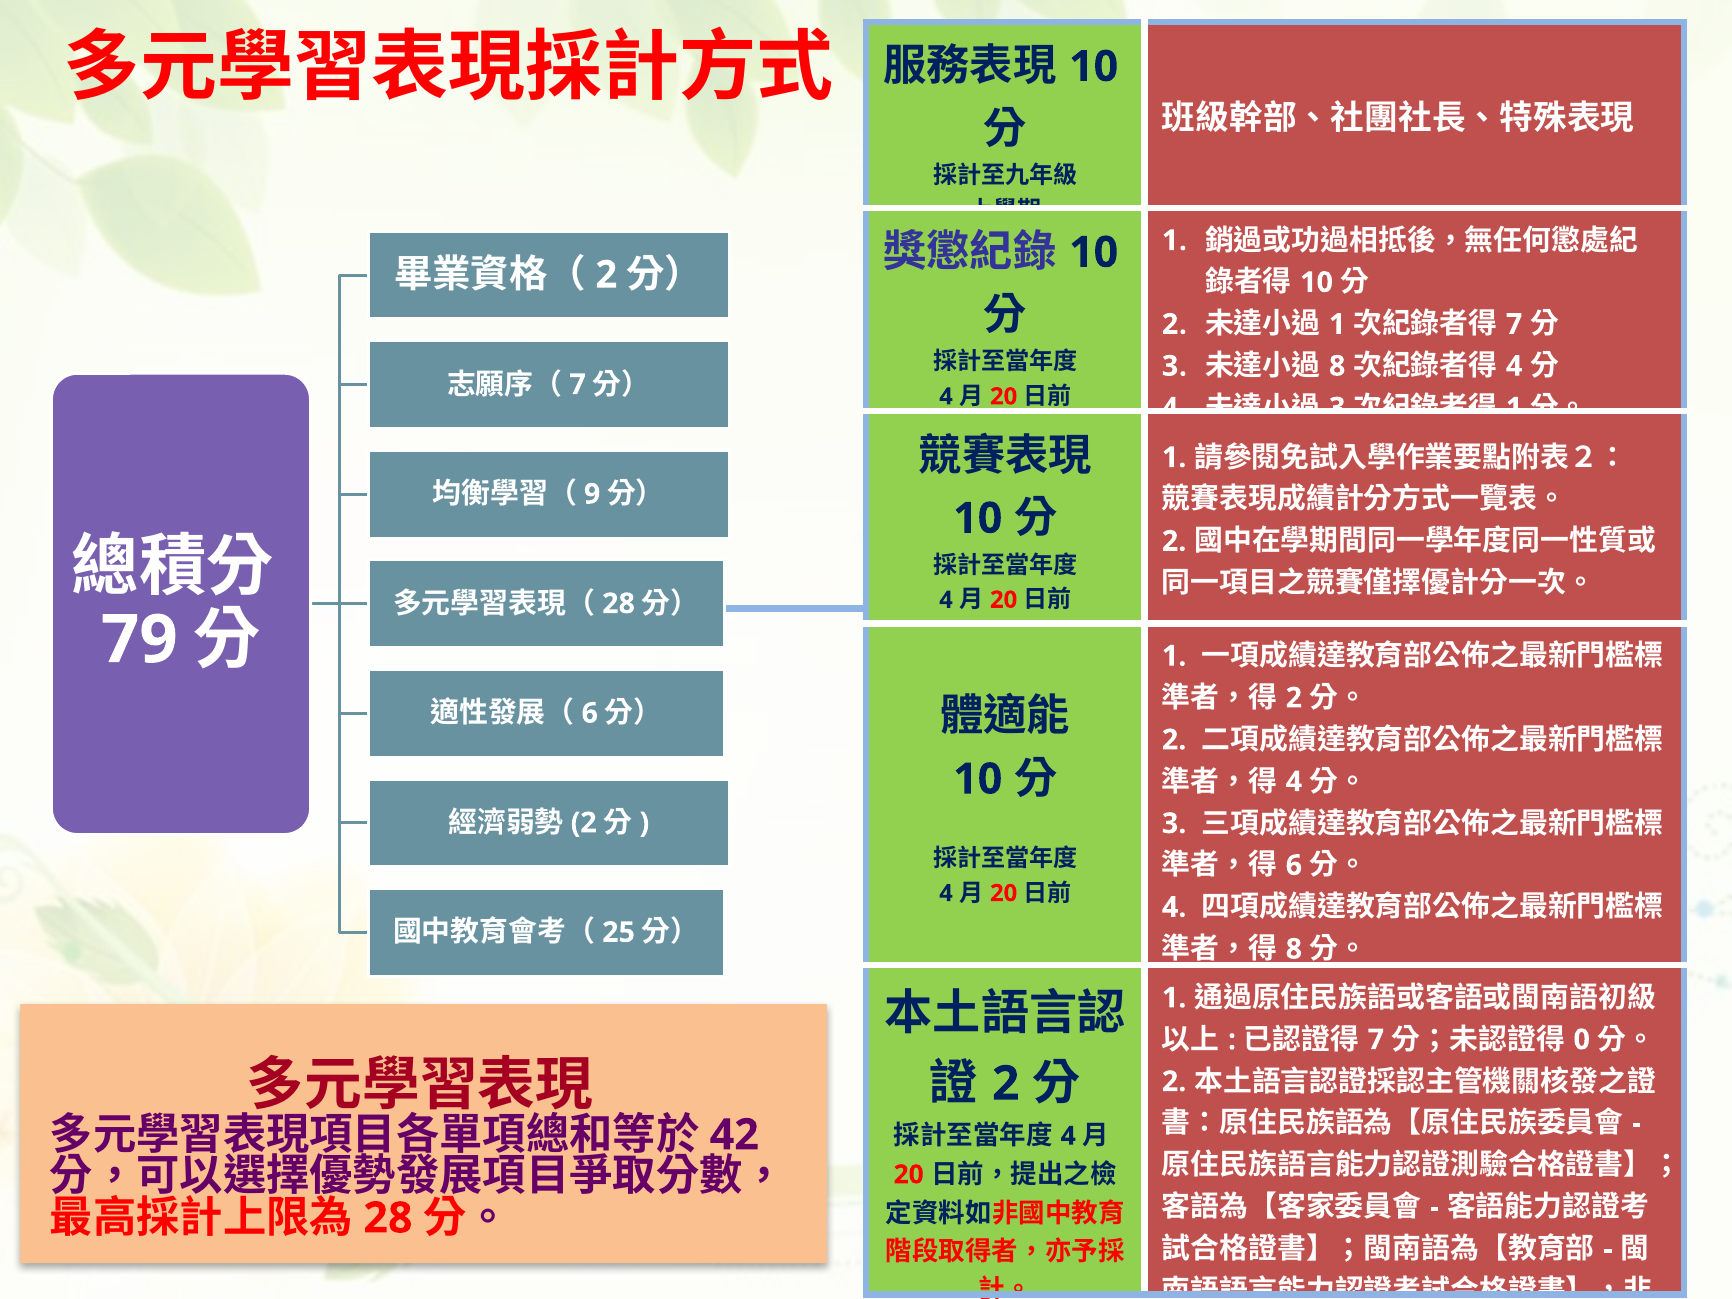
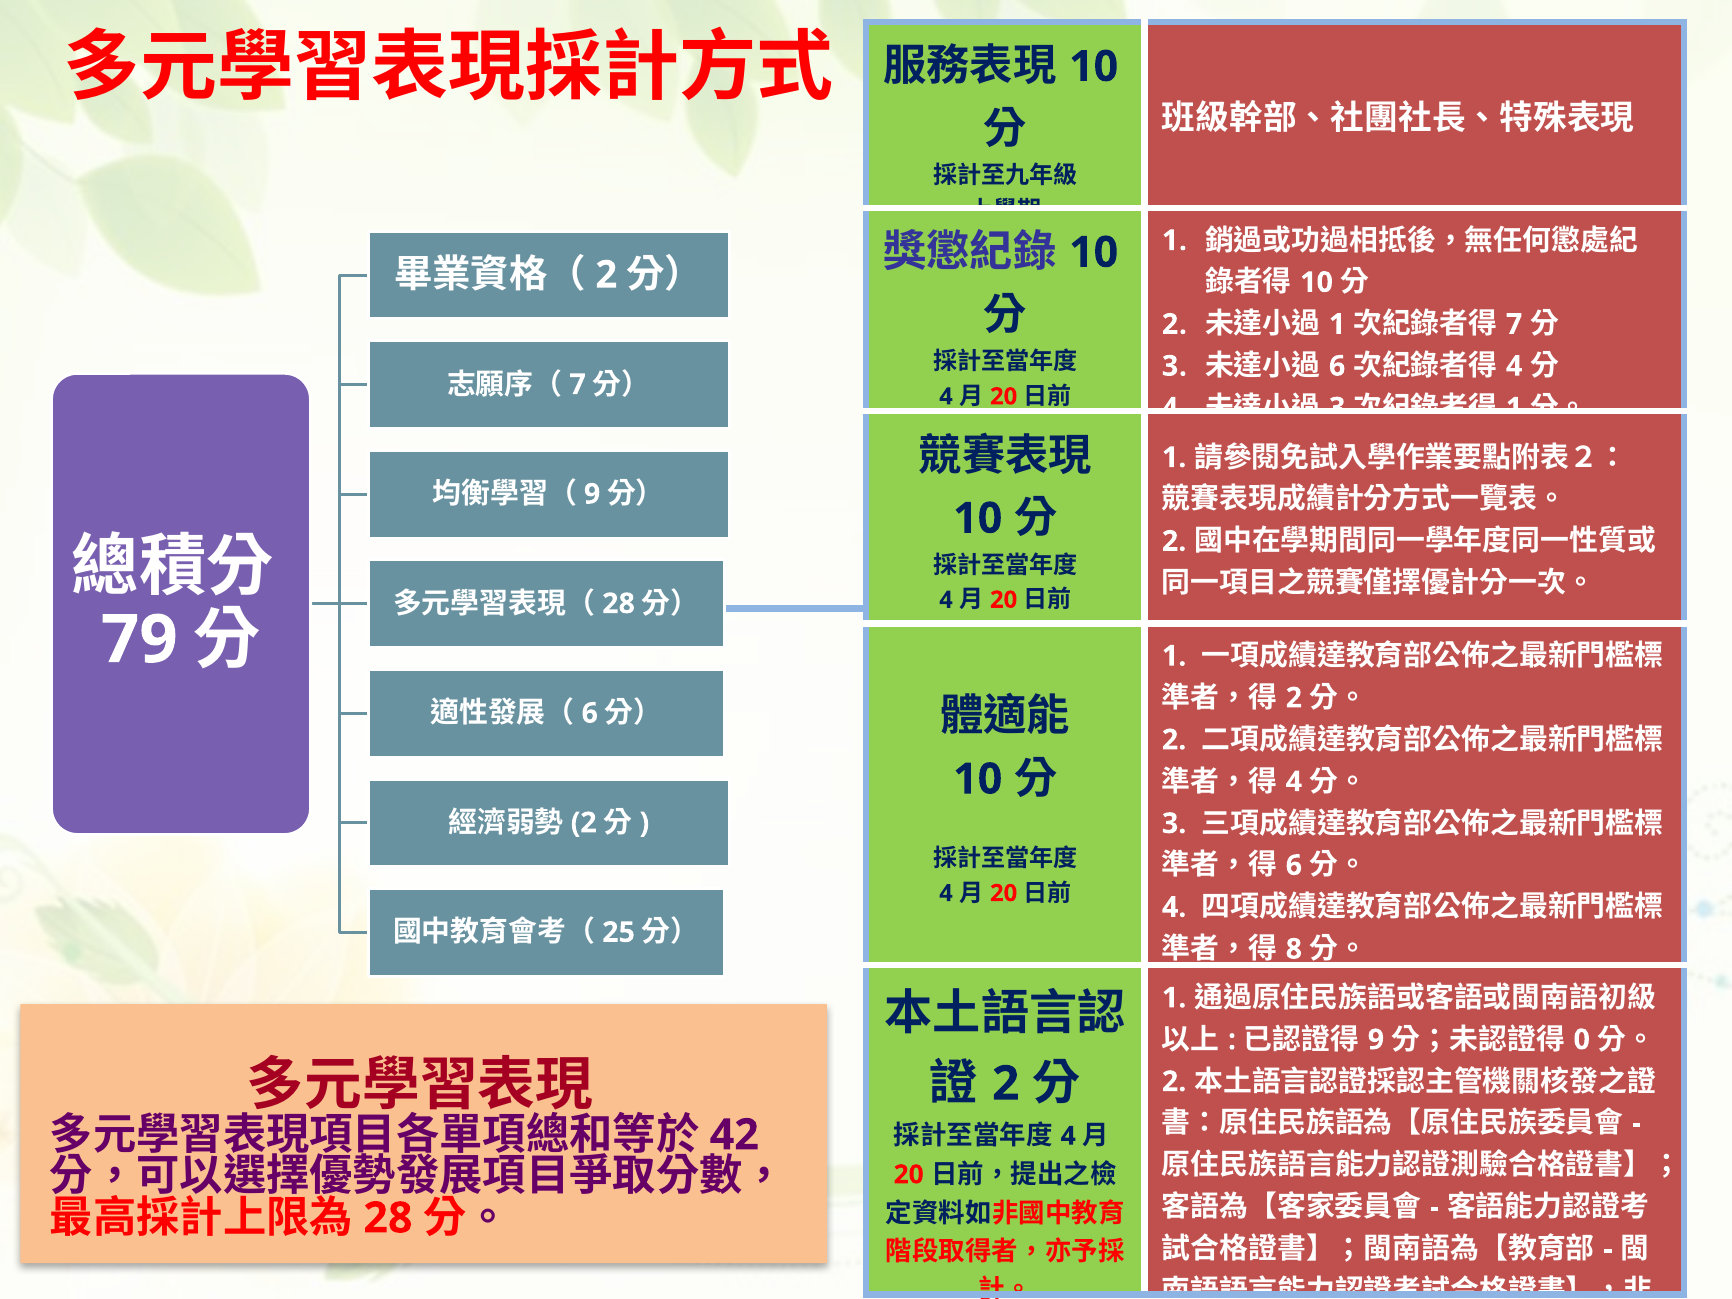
8: 8 -> 6 (1337, 366)
7: 7 -> 9 (1376, 1040)
